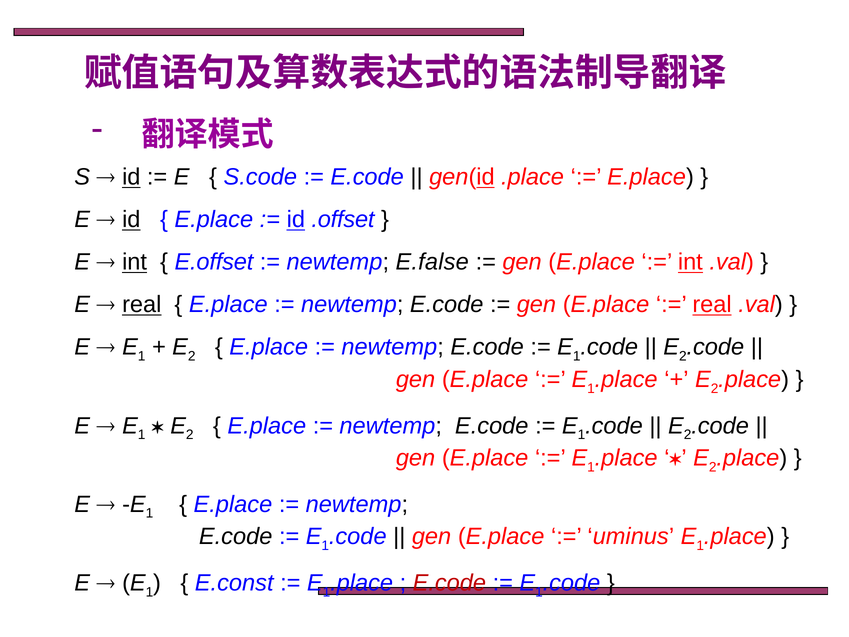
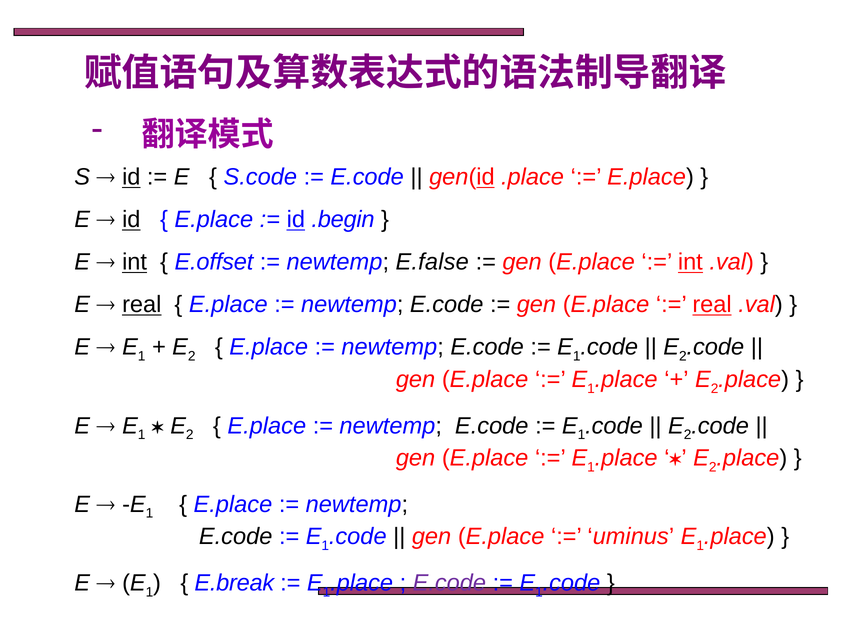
.offset: .offset -> .begin (343, 220)
E.const: E.const -> E.break (234, 583)
E.code colour: red -> purple (449, 583)
